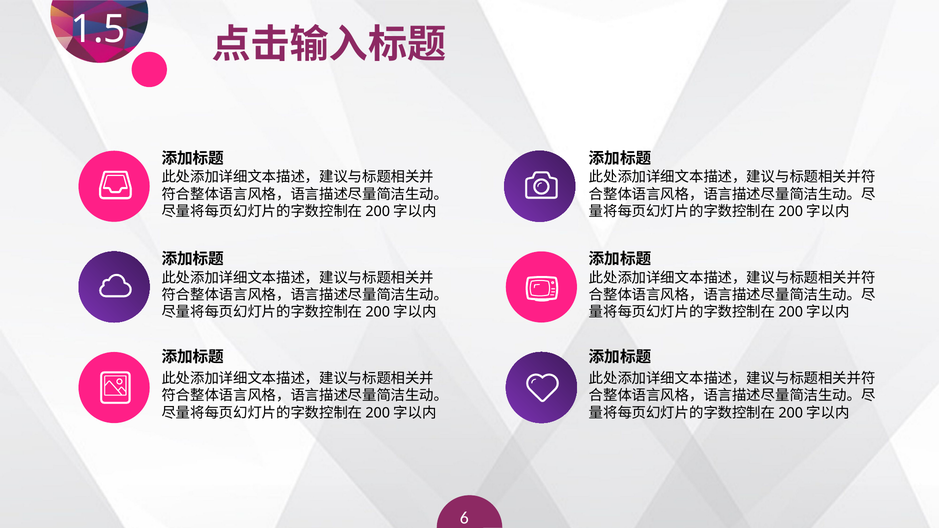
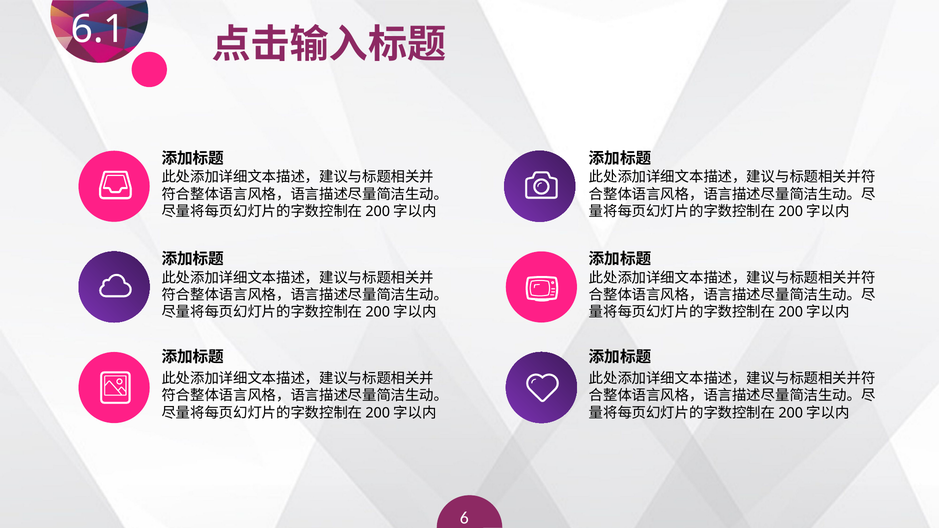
1.5: 1.5 -> 6.1 (98, 29)
